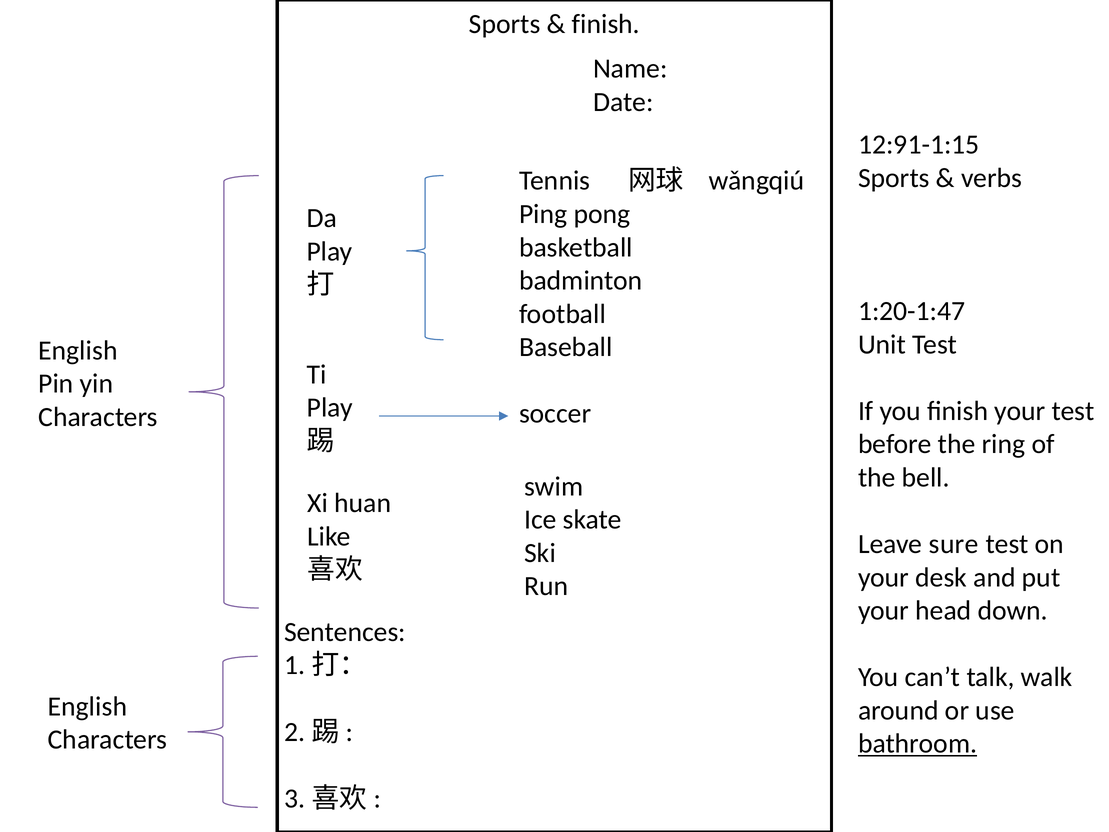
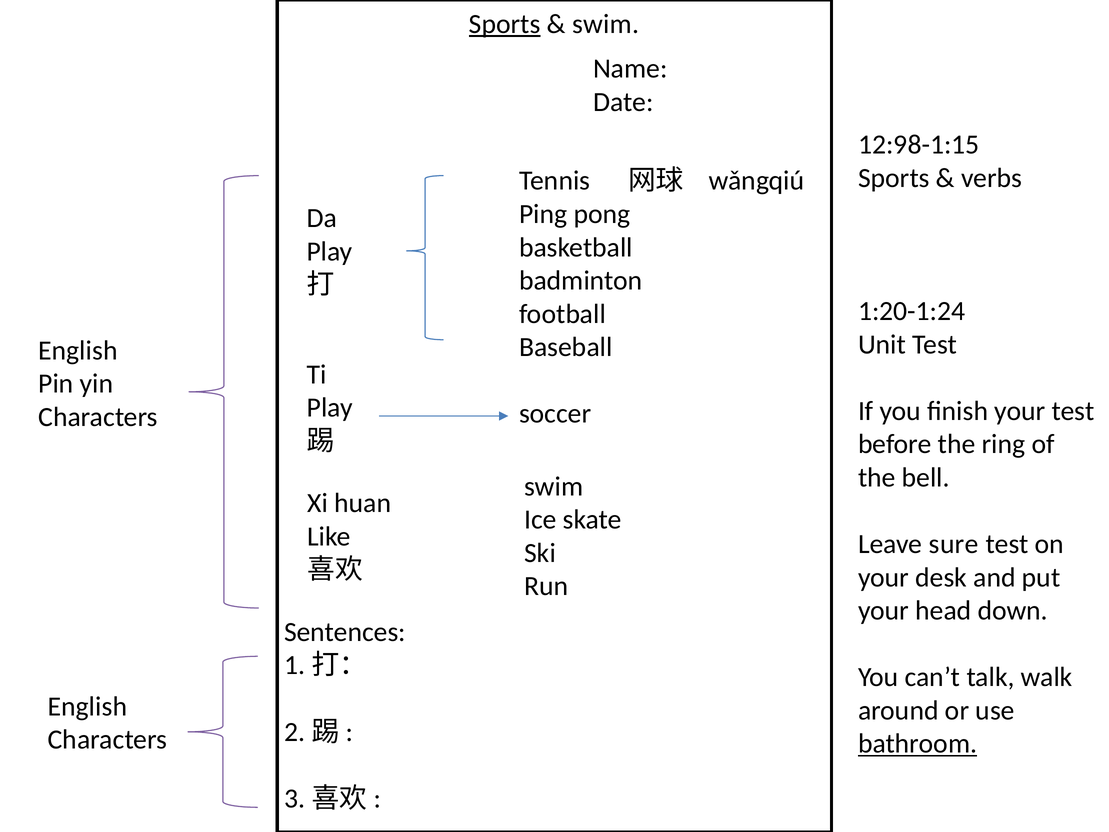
Sports underline: none -> present (505, 24)
finish: finish -> swim (606, 24)
12:91-1:15: 12:91-1:15 -> 12:98-1:15 (919, 145)
1:20-1:47: 1:20-1:47 -> 1:20-1:24 (912, 311)
